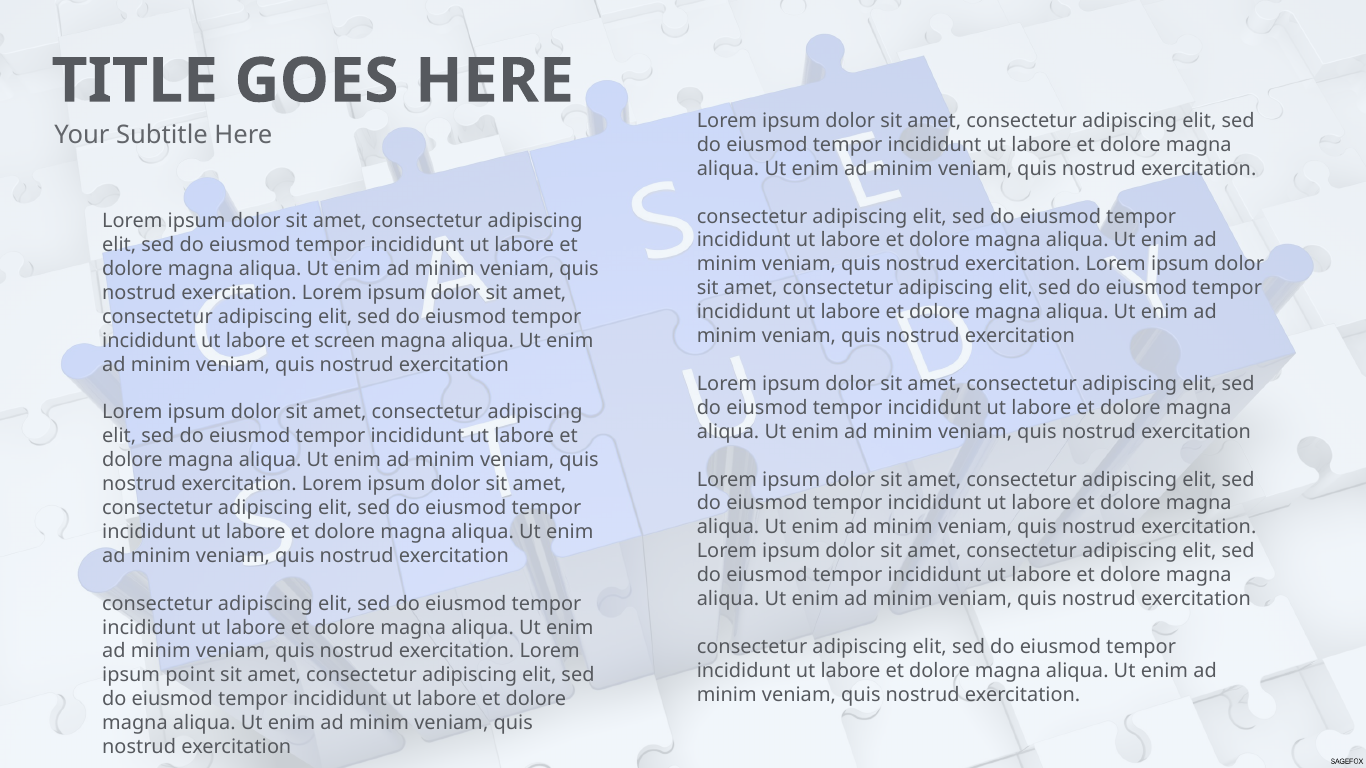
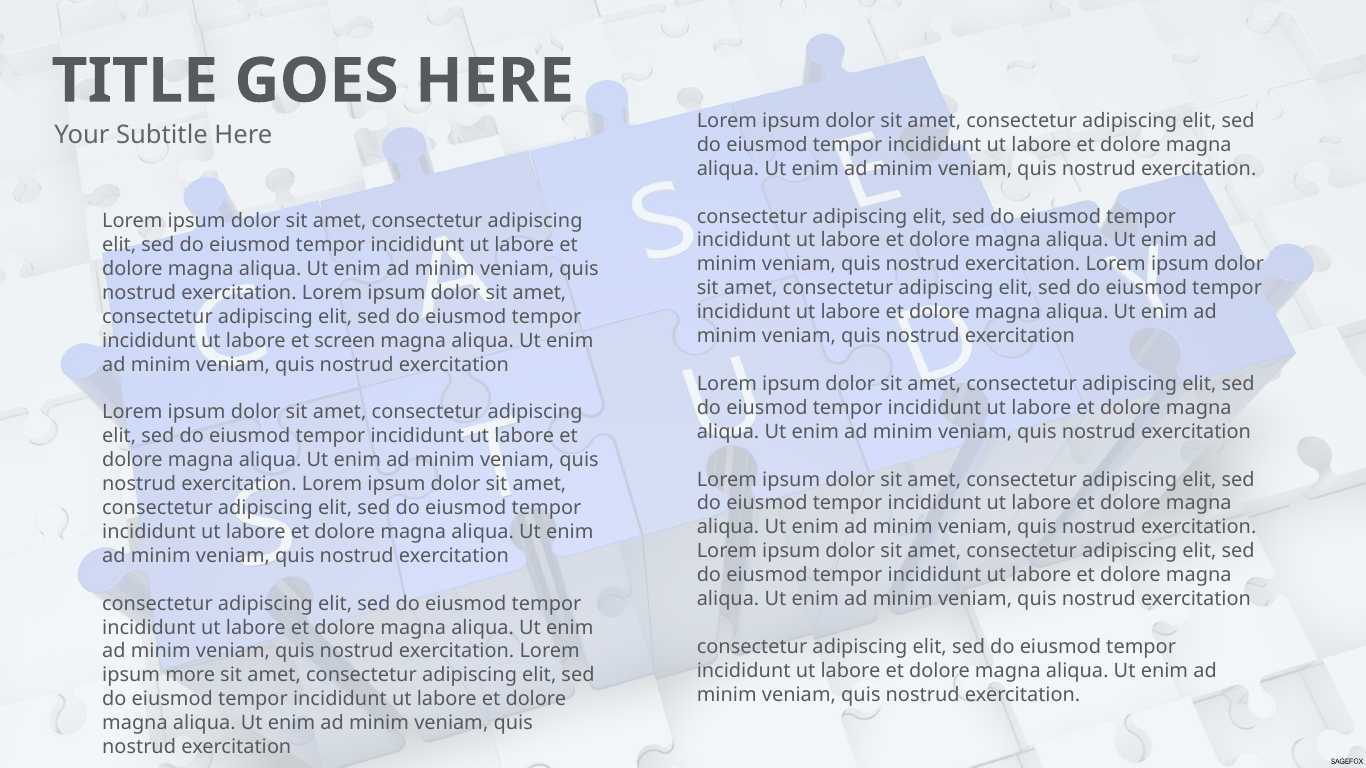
point: point -> more (190, 676)
